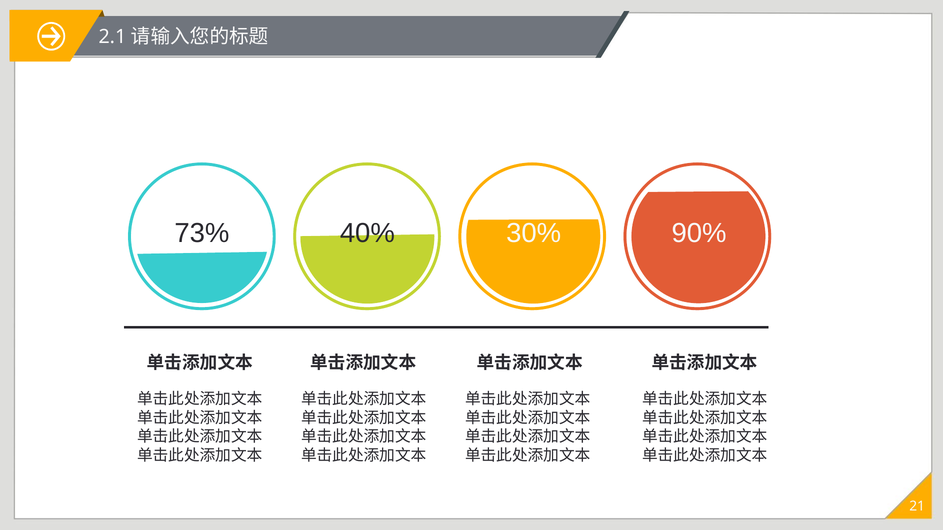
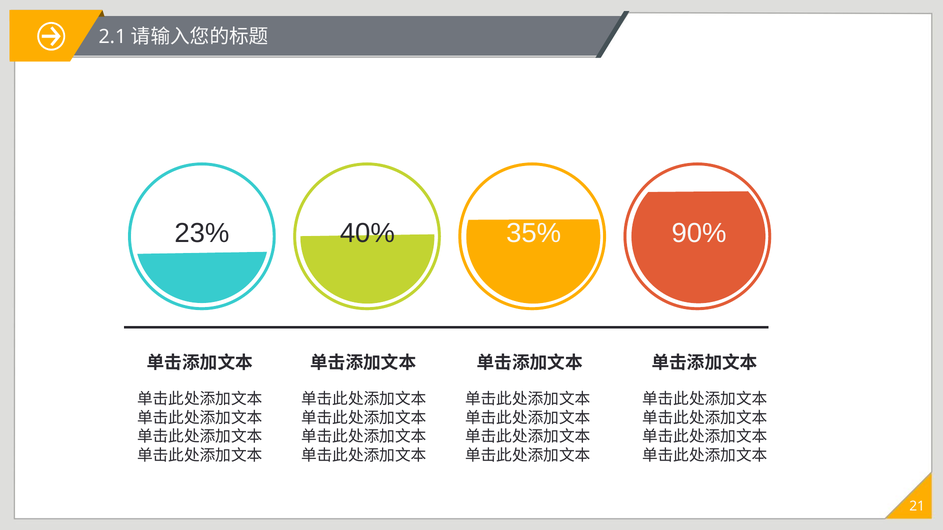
73%: 73% -> 23% (202, 234)
30%: 30% -> 35% (534, 234)
